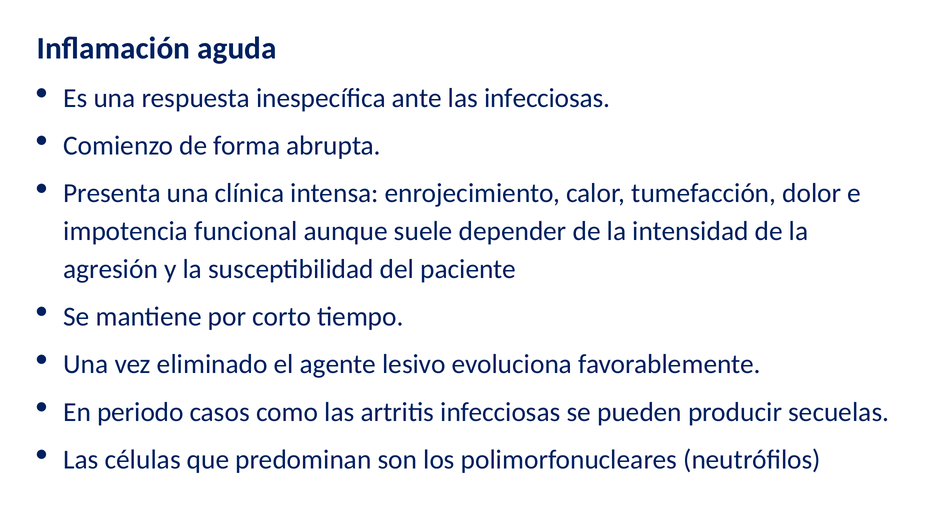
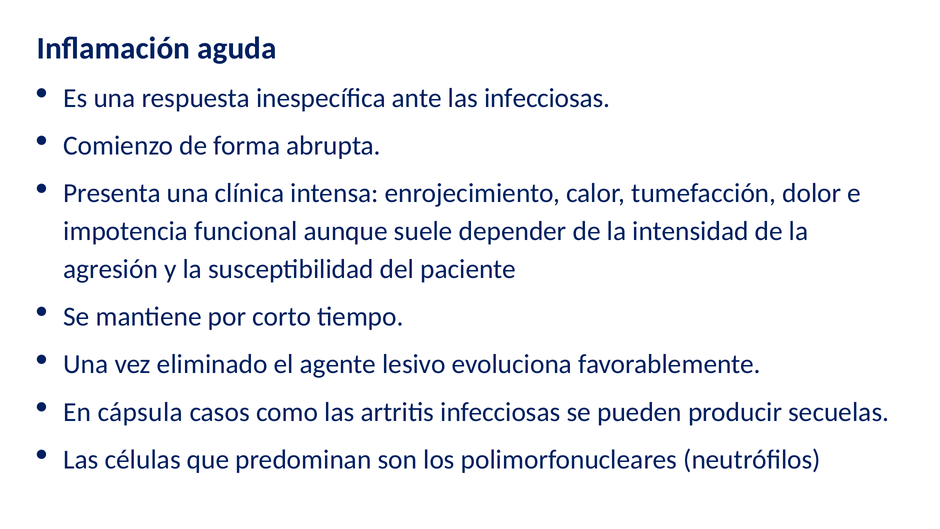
periodo: periodo -> cápsula (140, 412)
